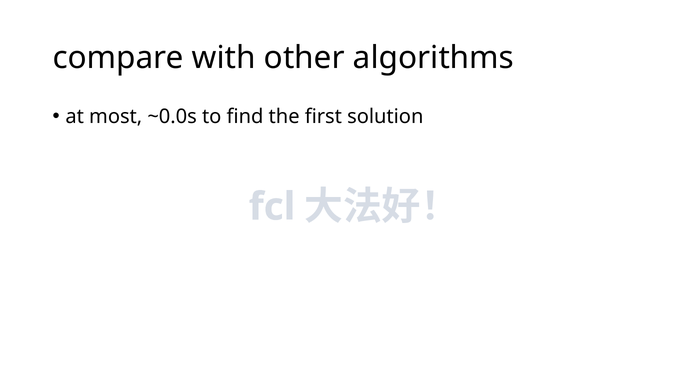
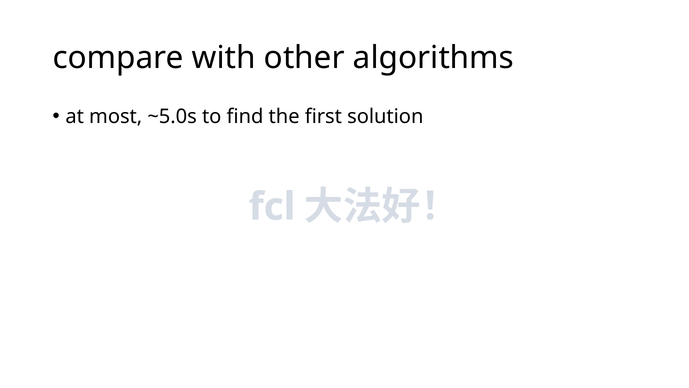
~0.0s: ~0.0s -> ~5.0s (172, 116)
